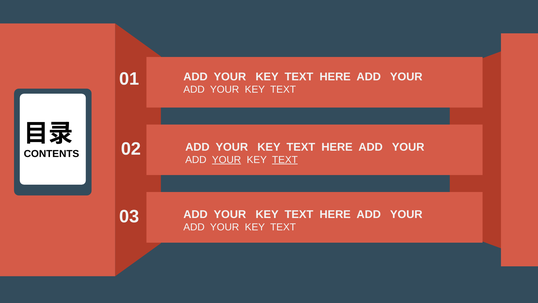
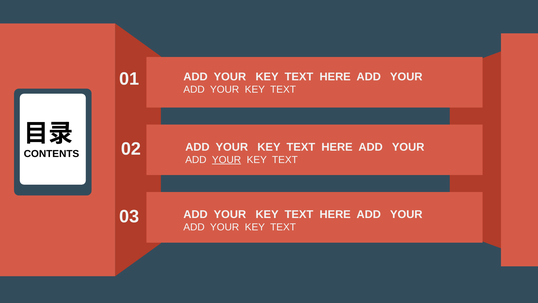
TEXT underline: present -> none (285, 159)
